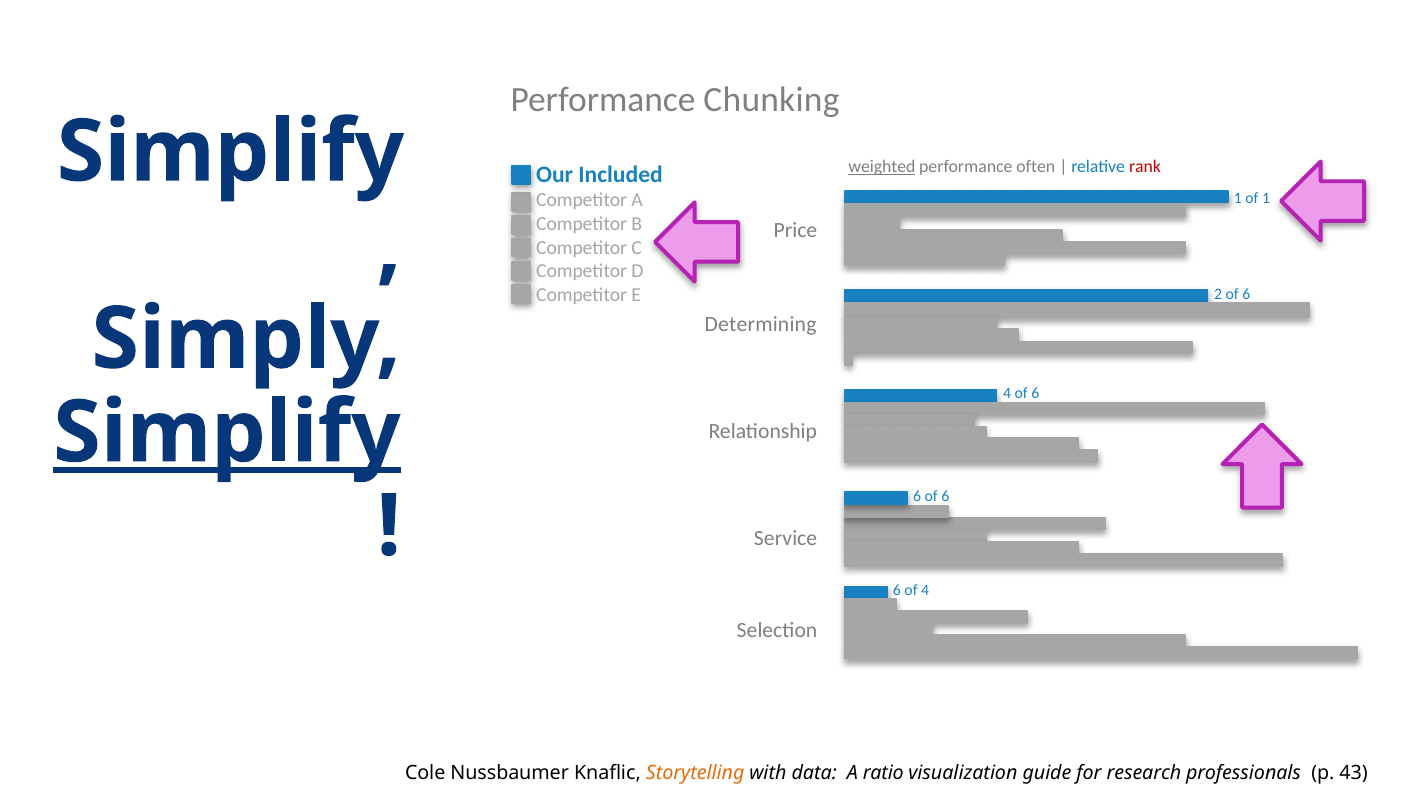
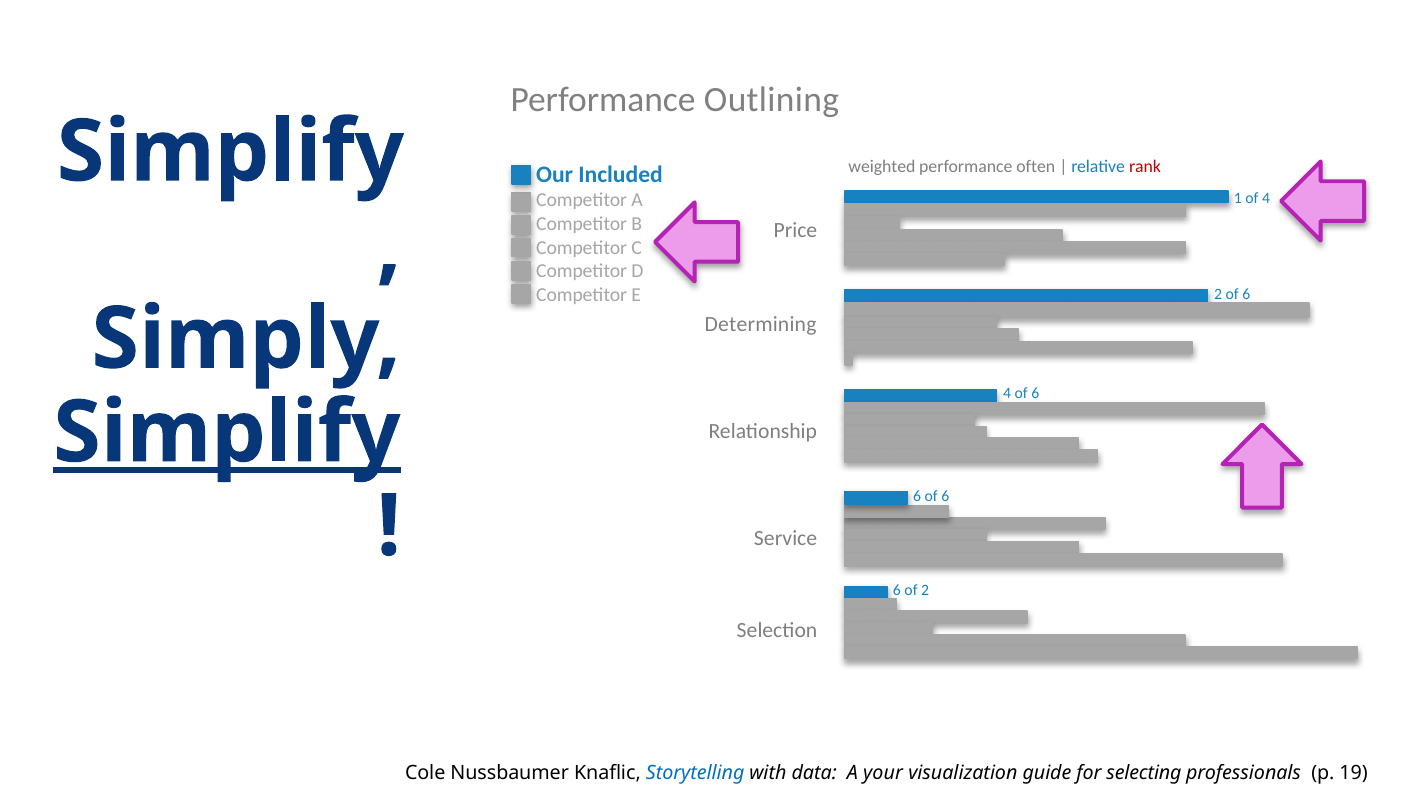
Chunking: Chunking -> Outlining (771, 100)
weighted underline: present -> none (882, 167)
of 1: 1 -> 4 (1266, 198)
of 4: 4 -> 2 (925, 590)
Storytelling colour: orange -> blue (695, 772)
ratio: ratio -> your (883, 772)
research: research -> selecting (1144, 772)
43: 43 -> 19 (1354, 772)
